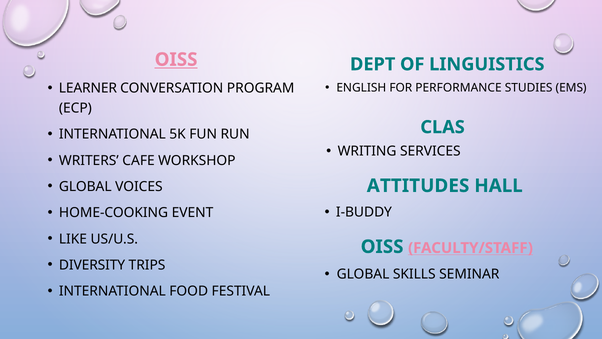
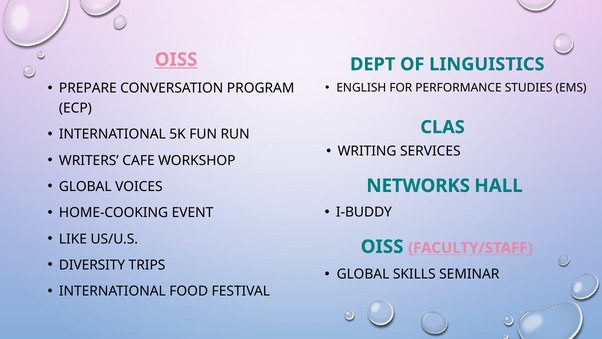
LEARNER: LEARNER -> PREPARE (88, 88)
ATTITUDES: ATTITUDES -> NETWORKS (418, 186)
